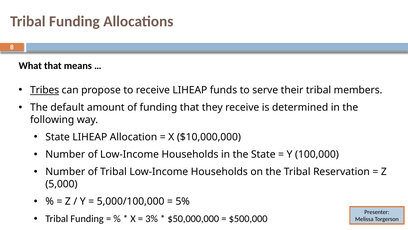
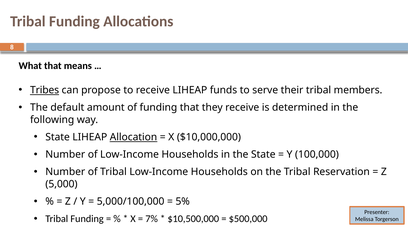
Allocation underline: none -> present (134, 137)
3%: 3% -> 7% (152, 218)
$50,000,000: $50,000,000 -> $10,500,000 (193, 218)
